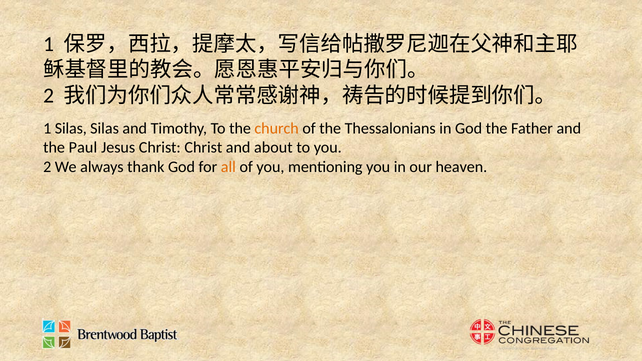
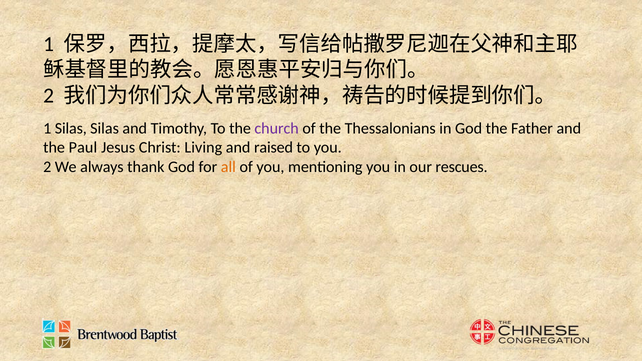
church colour: orange -> purple (277, 128)
Christ Christ: Christ -> Living (203, 148)
about: about -> raised (273, 148)
heaven: heaven -> rescues (462, 167)
